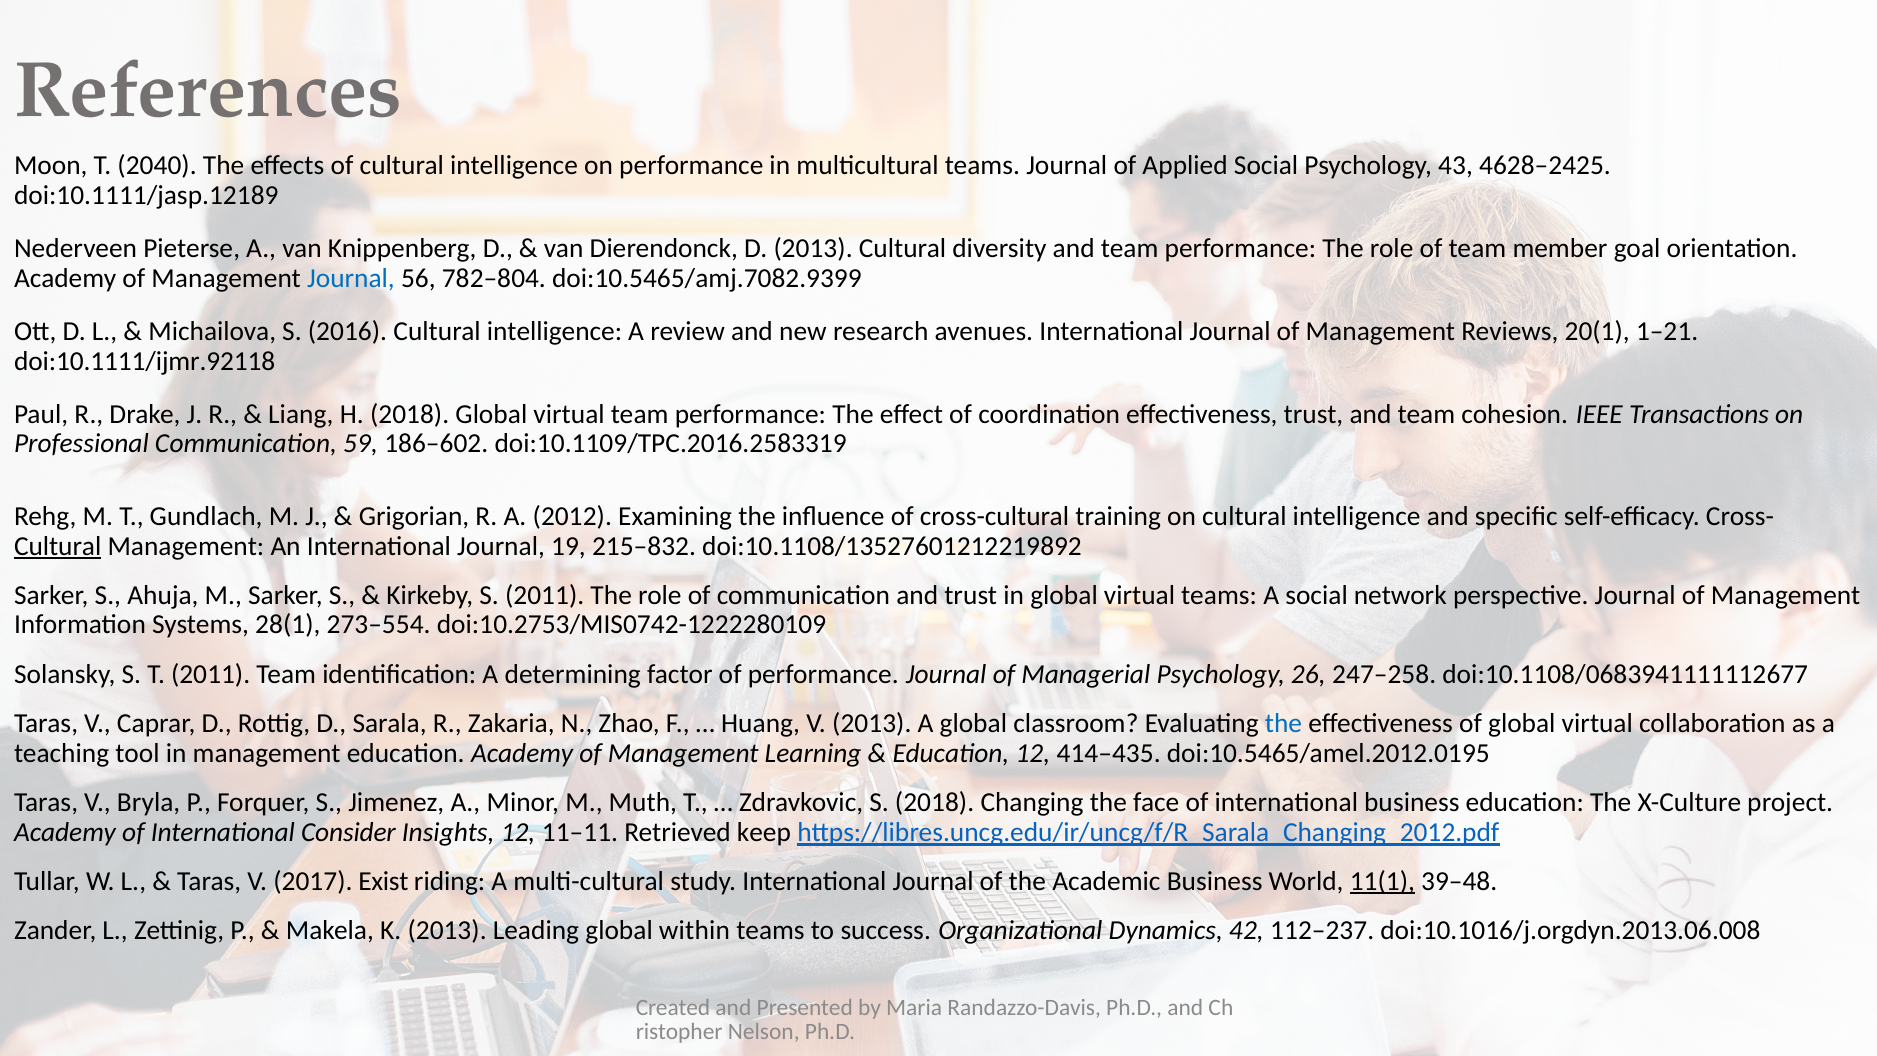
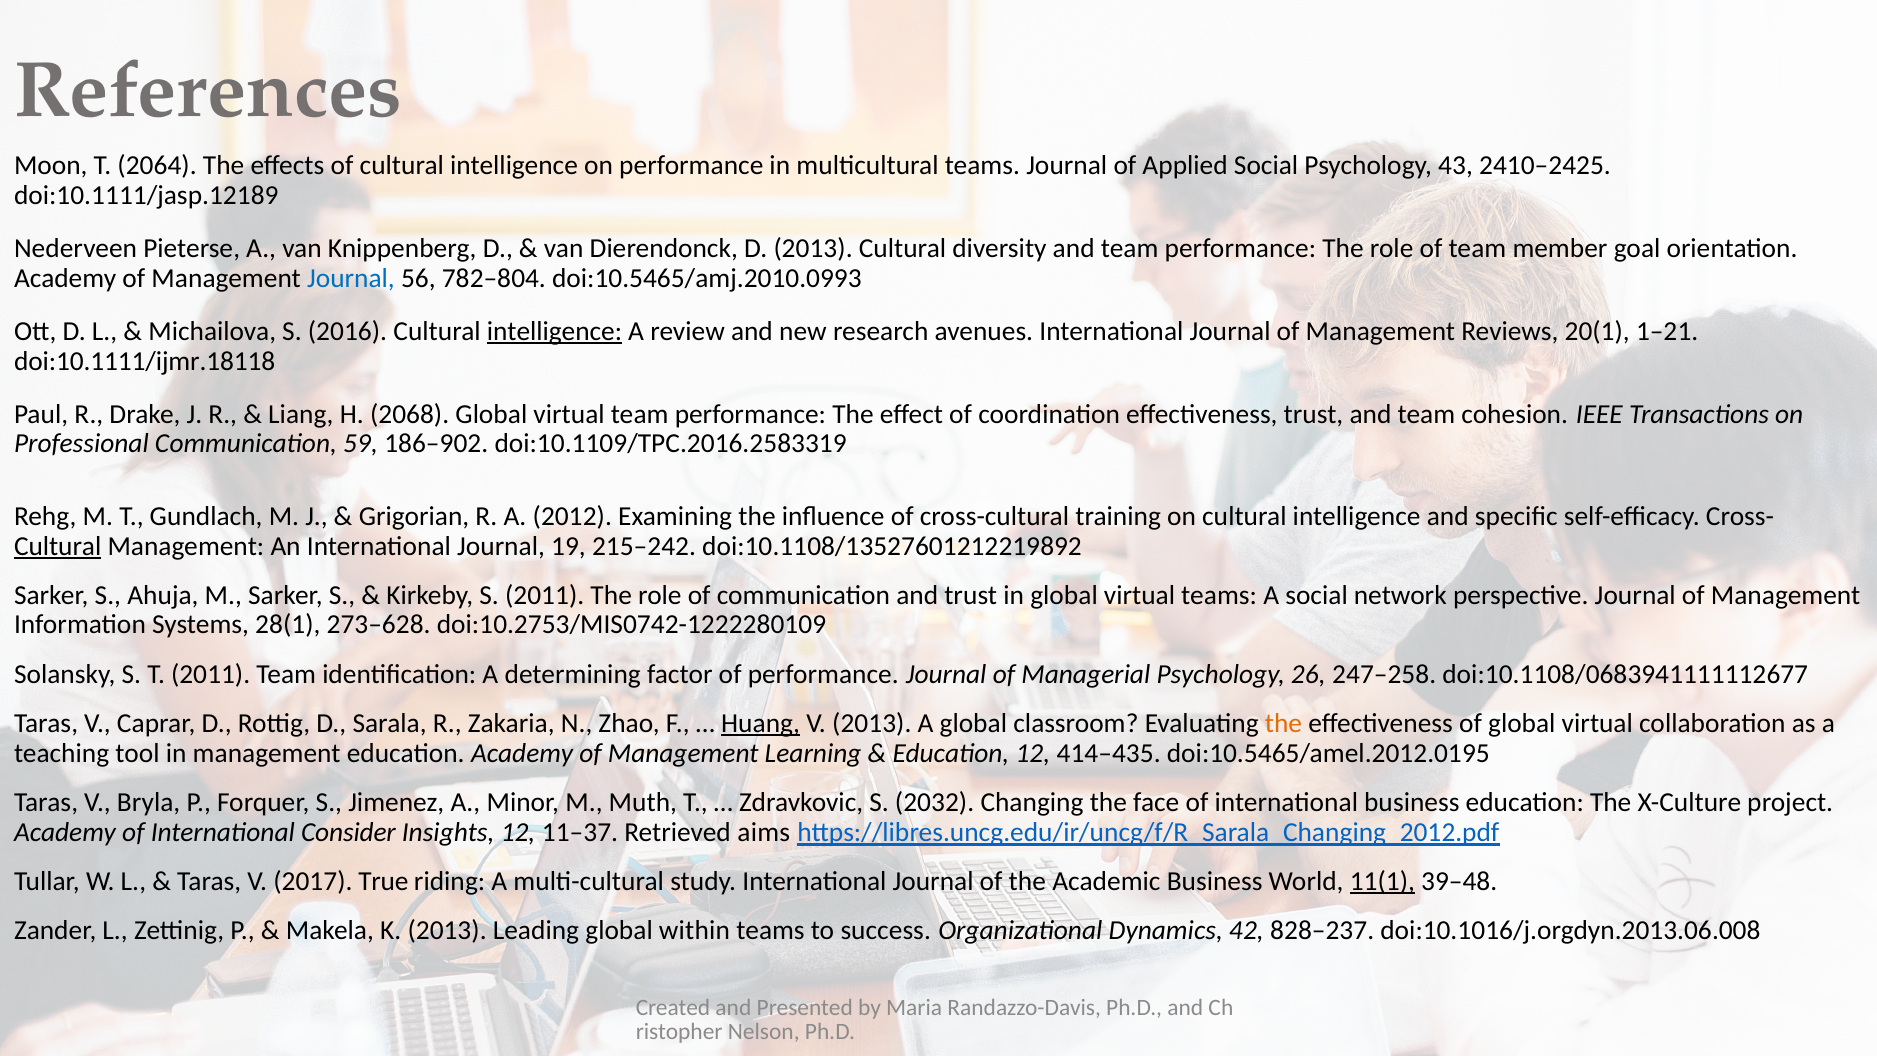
2040: 2040 -> 2064 (157, 166)
4628–2425: 4628–2425 -> 2410–2425 (1545, 166)
doi:10.5465/amj.7082.9399: doi:10.5465/amj.7082.9399 -> doi:10.5465/amj.2010.0993 (707, 278)
intelligence underline: none -> present (554, 331)
doi:10.1111/ijmr.92118: doi:10.1111/ijmr.92118 -> doi:10.1111/ijmr.18118 (145, 361)
H 2018: 2018 -> 2068 (410, 414)
186–602: 186–602 -> 186–902 (436, 444)
215–832: 215–832 -> 215–242 (644, 546)
273–554: 273–554 -> 273–628 (379, 625)
Huang underline: none -> present (760, 723)
the colour: blue -> orange (1284, 723)
S 2018: 2018 -> 2032 (935, 802)
11–11: 11–11 -> 11–37 (580, 832)
keep: keep -> aims (764, 832)
Exist: Exist -> True (383, 881)
112–237: 112–237 -> 828–237 (1322, 931)
